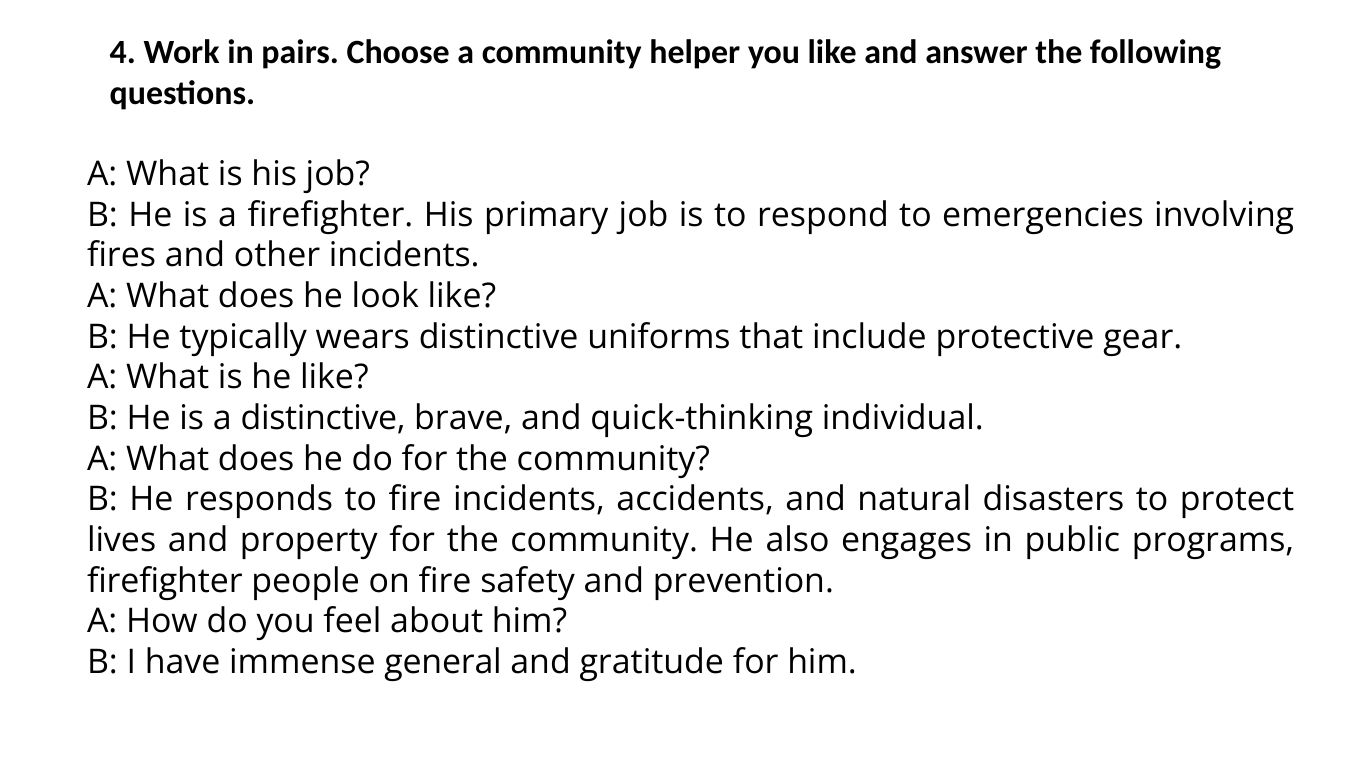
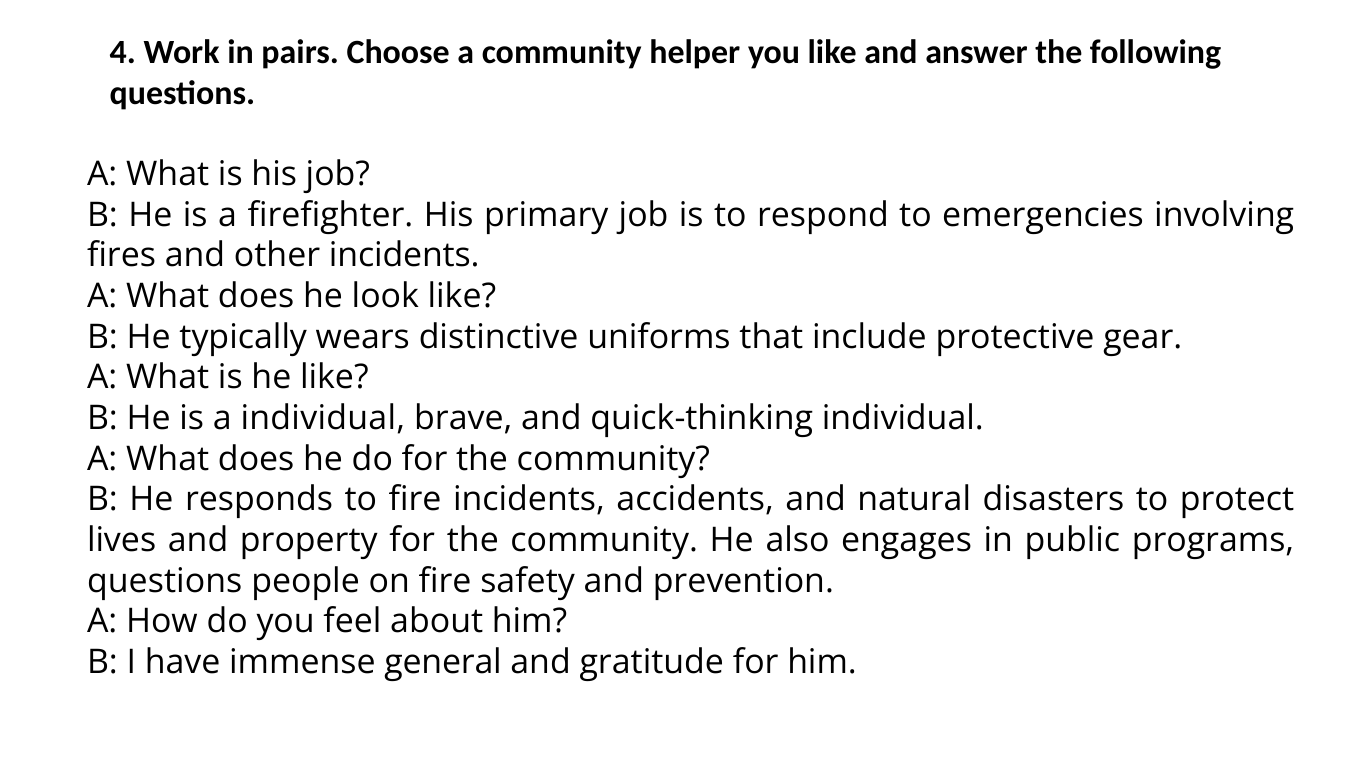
a distinctive: distinctive -> individual (323, 418)
firefighter: firefighter -> questions (165, 581)
